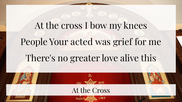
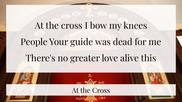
acted: acted -> guide (82, 42)
grief: grief -> dead (123, 42)
